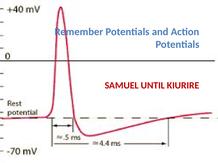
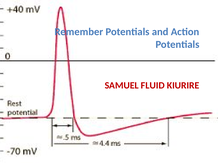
UNTIL: UNTIL -> FLUID (153, 86)
